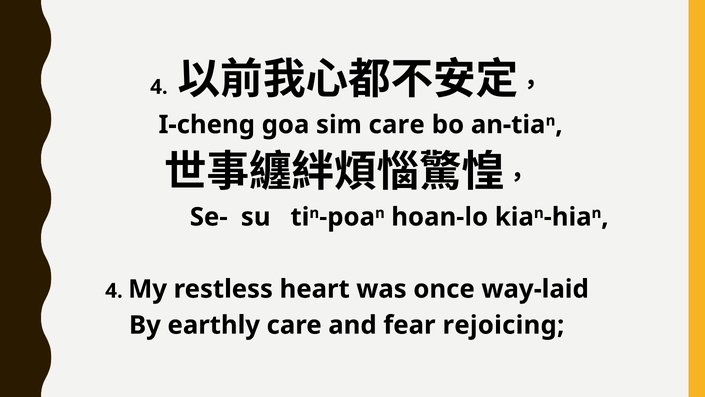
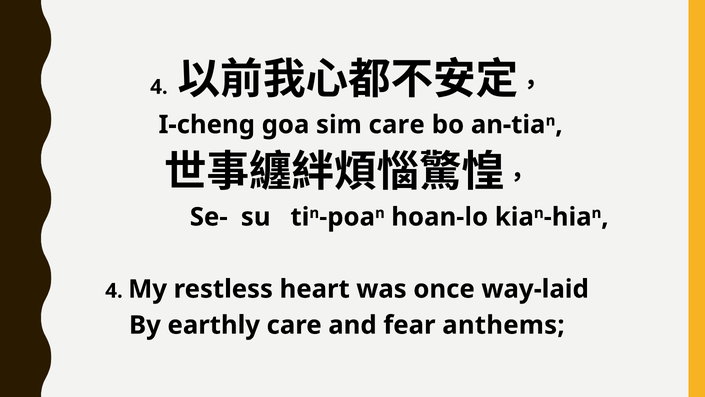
rejoicing: rejoicing -> anthems (503, 325)
